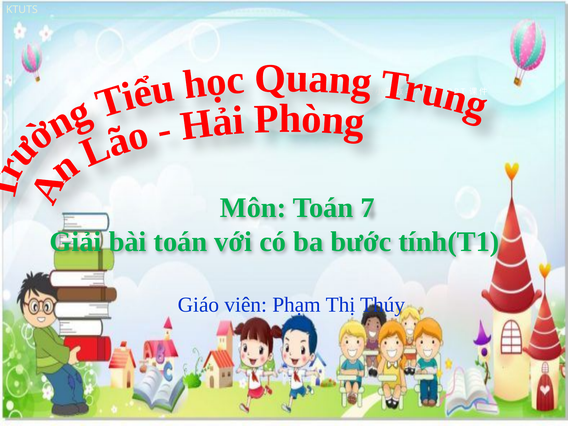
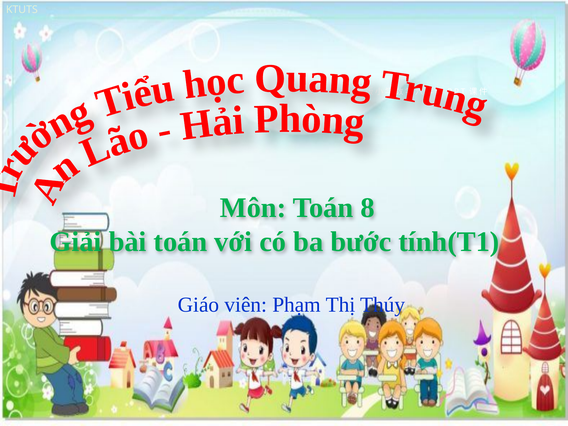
7: 7 -> 8 (367, 208)
